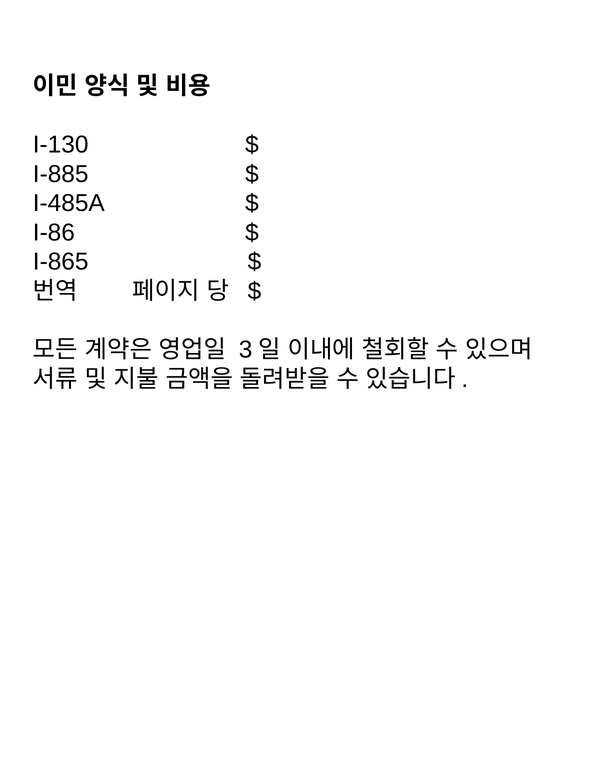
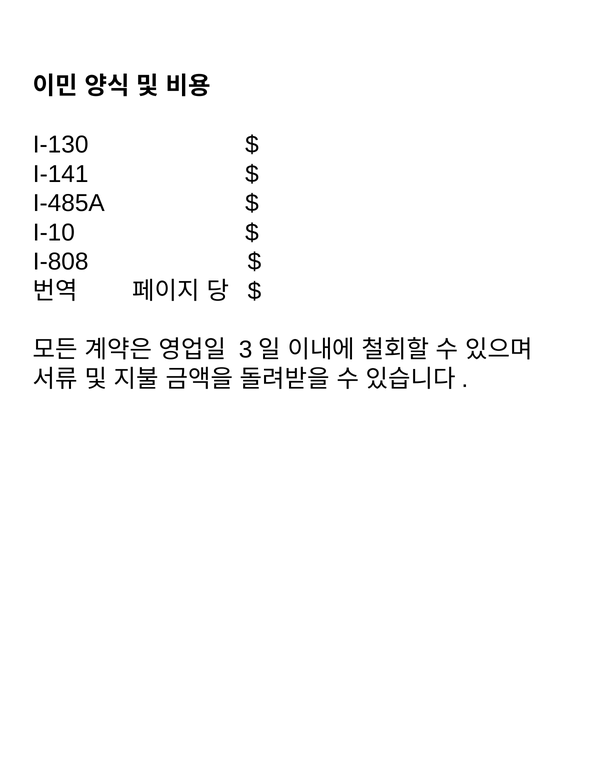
I-885: I-885 -> I-141 (61, 174)
I-86: I-86 -> I-10 (54, 232)
I-865: I-865 -> I-808 (61, 262)
